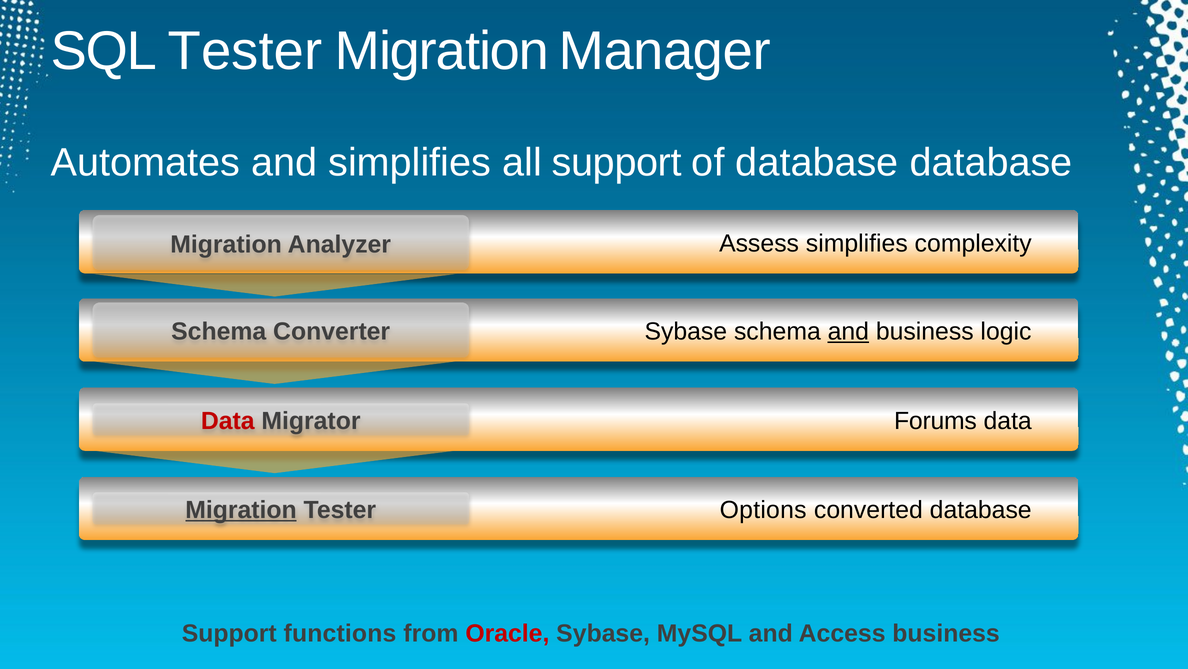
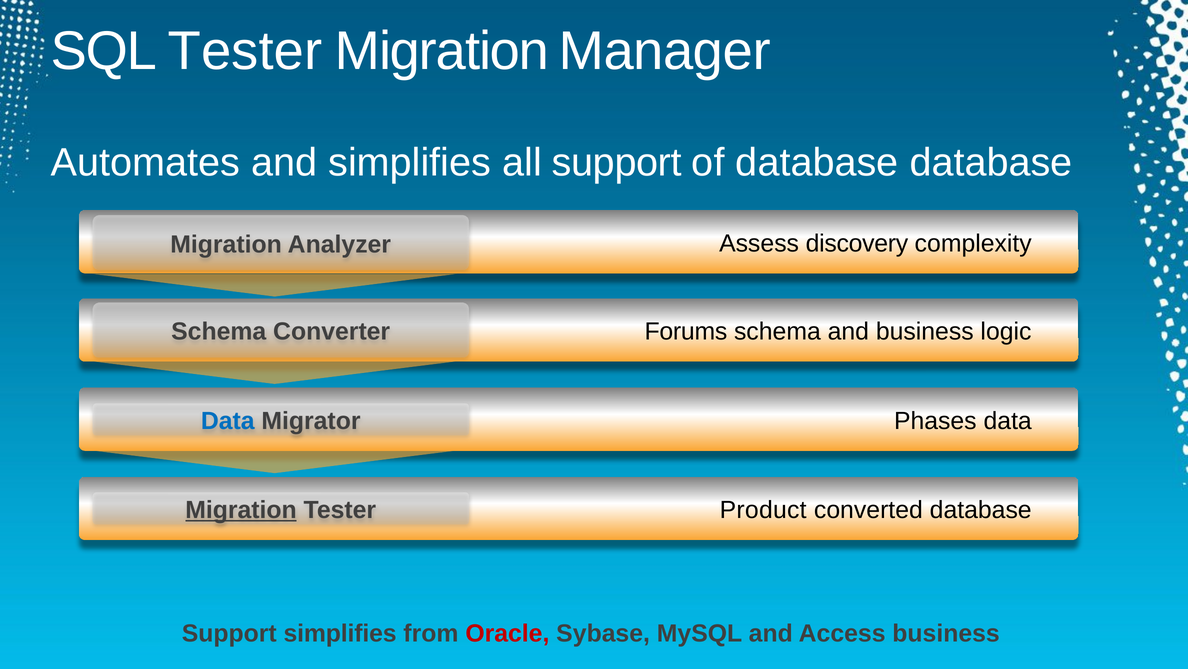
Assess simplifies: simplifies -> discovery (857, 243)
Sybase: Sybase -> Forums (686, 331)
and underline: present -> none (848, 331)
Data colour: red -> blue (228, 421)
Forums: Forums -> Phases (935, 421)
Options: Options -> Product (763, 510)
Support functions: functions -> simplifies (340, 633)
